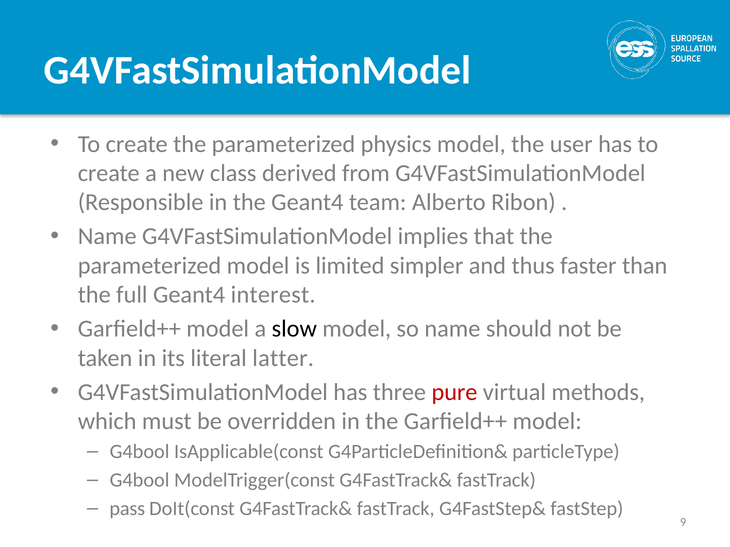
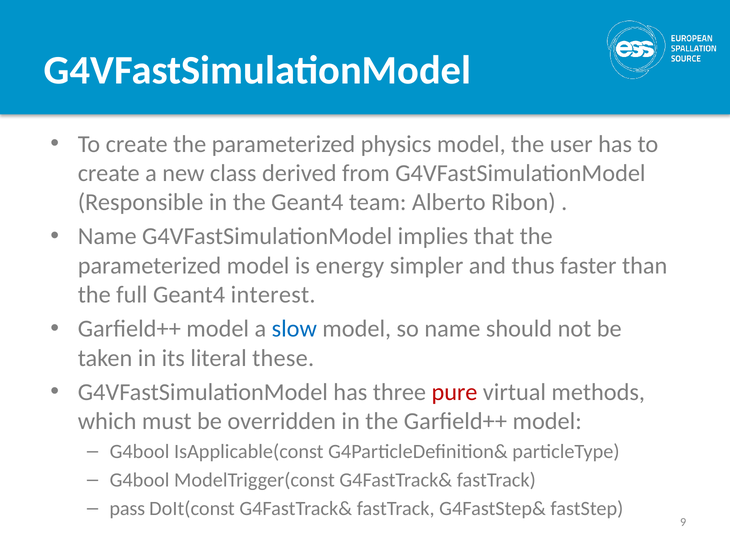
limited: limited -> energy (350, 266)
slow colour: black -> blue (294, 329)
latter: latter -> these (283, 358)
